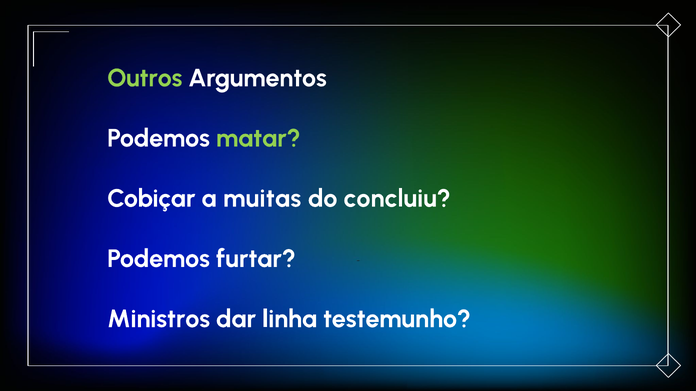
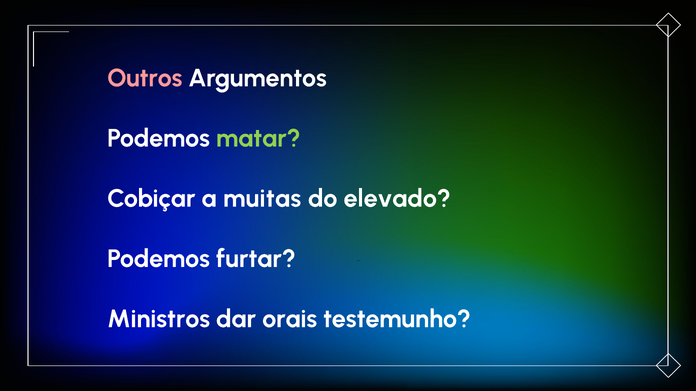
Outros colour: light green -> pink (145, 78)
concluiu: concluiu -> elevado (397, 199)
linha: linha -> orais (290, 319)
